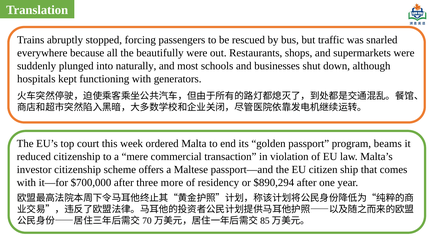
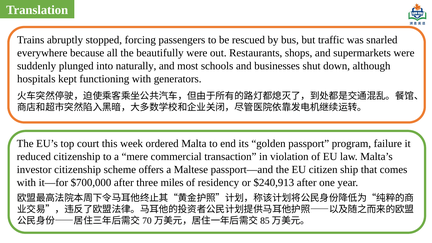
beams: beams -> failure (388, 144)
more: more -> miles (172, 183)
$890,294: $890,294 -> $240,913 (274, 183)
